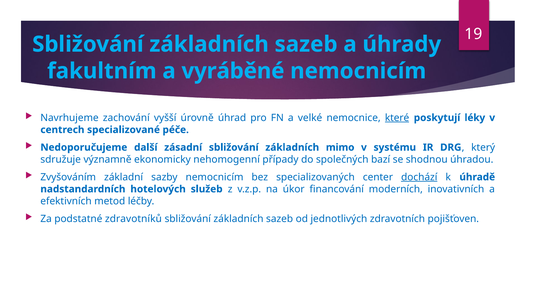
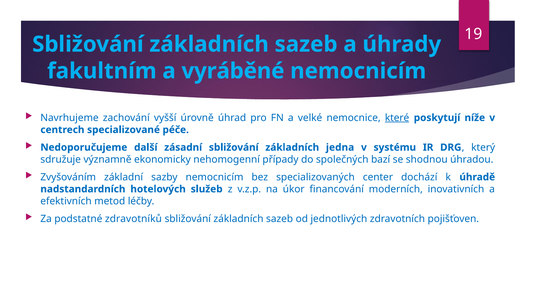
léky: léky -> níže (475, 118)
mimo: mimo -> jedna (340, 148)
dochází underline: present -> none (419, 177)
